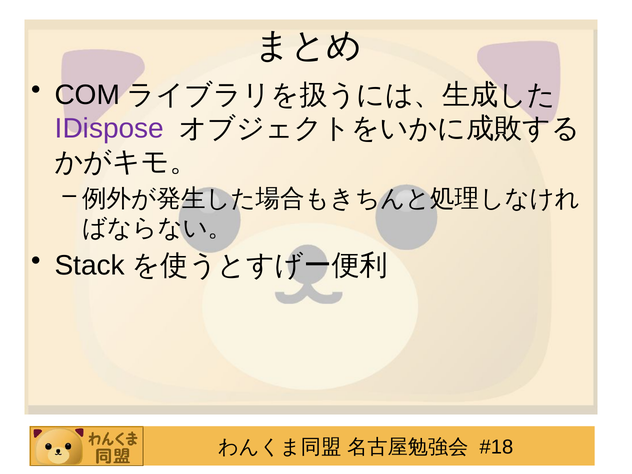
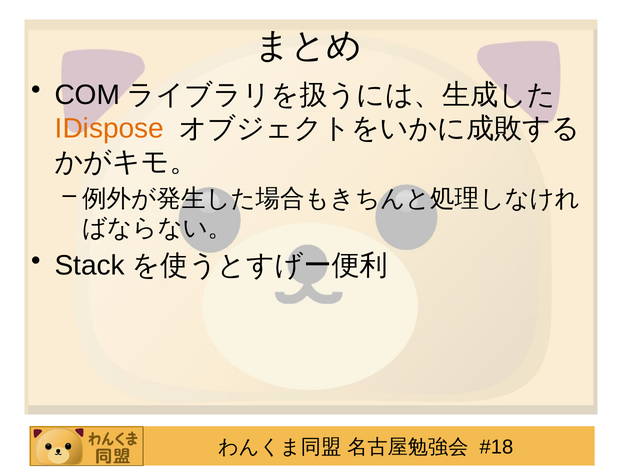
IDispose colour: purple -> orange (109, 128)
